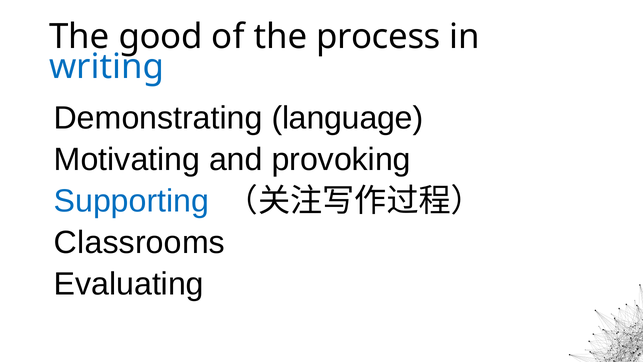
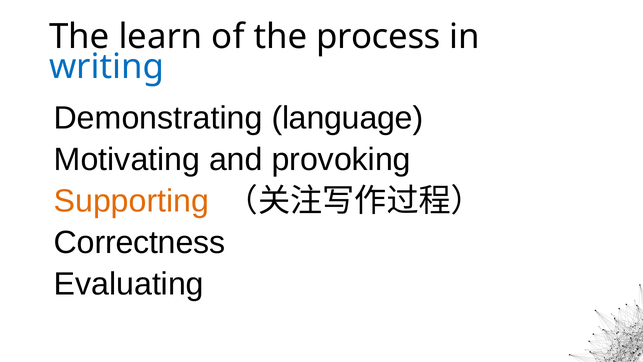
good: good -> learn (160, 37)
Supporting colour: blue -> orange (131, 201)
Classrooms: Classrooms -> Correctness (140, 243)
